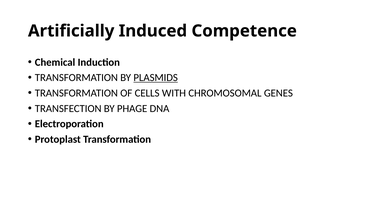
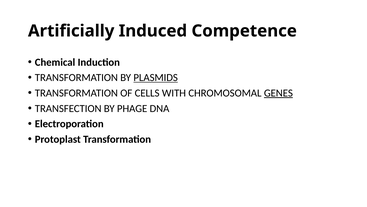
GENES underline: none -> present (278, 93)
